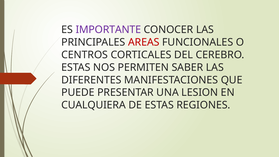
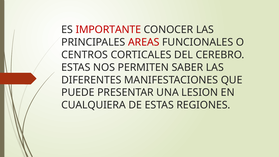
IMPORTANTE colour: purple -> red (108, 30)
